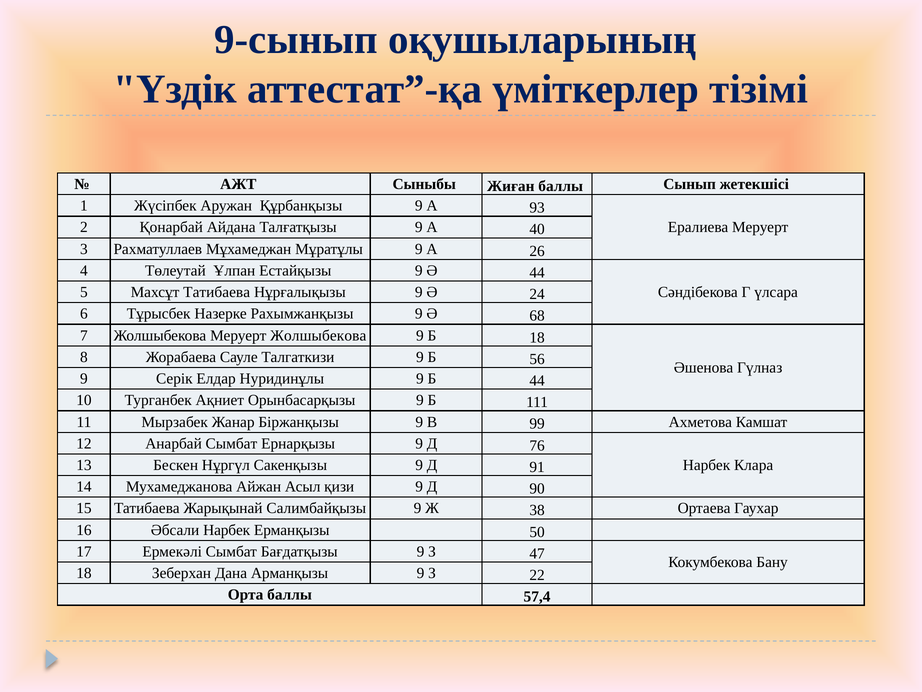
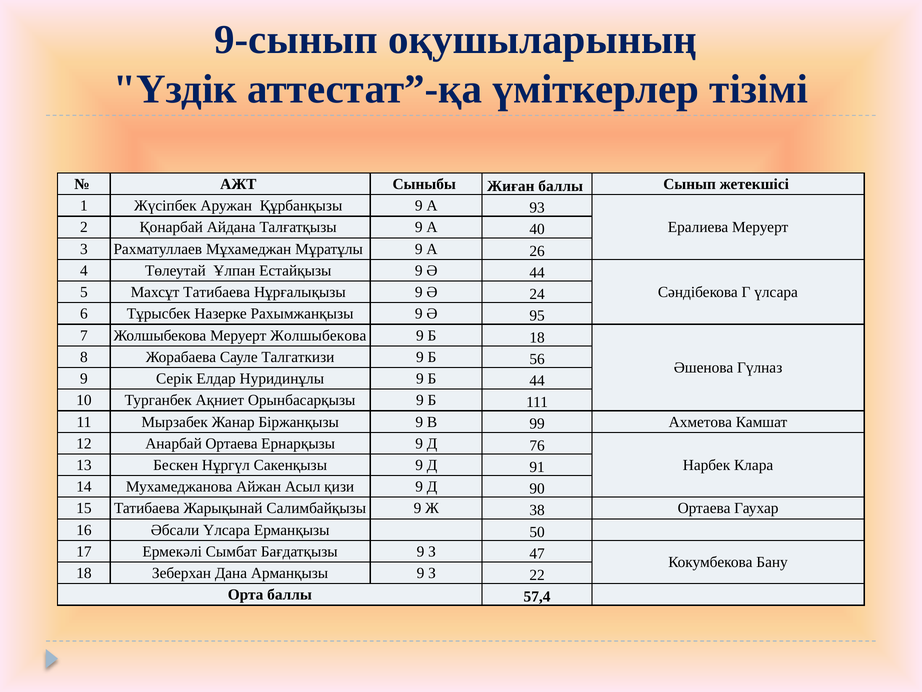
68: 68 -> 95 (537, 316)
Анарбай Сымбат: Сымбат -> Ортаева (232, 443)
Әбсали Нарбек: Нарбек -> Үлсара (227, 530)
